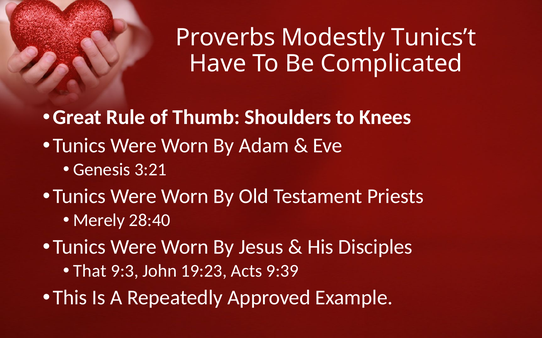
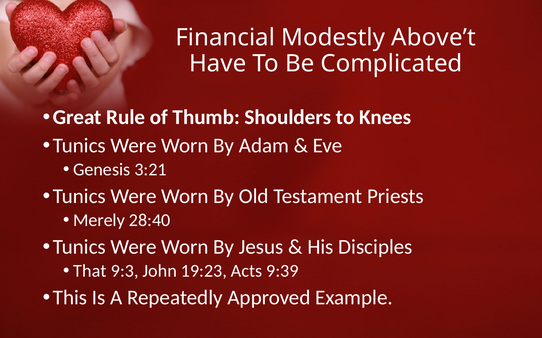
Proverbs: Proverbs -> Financial (225, 38)
Tunics’t: Tunics’t -> Above’t (434, 38)
